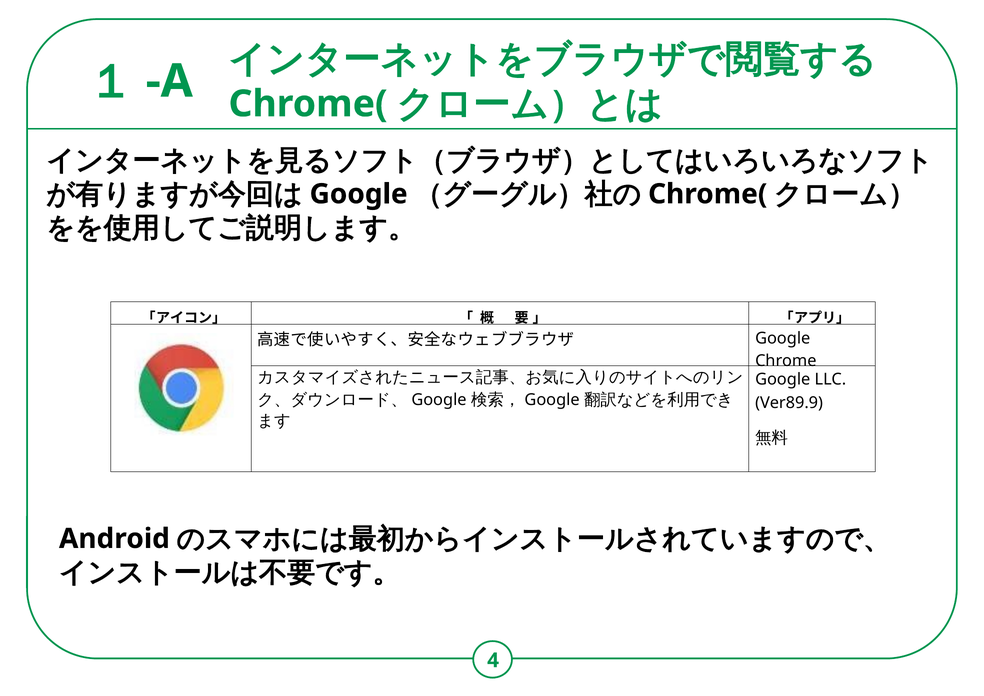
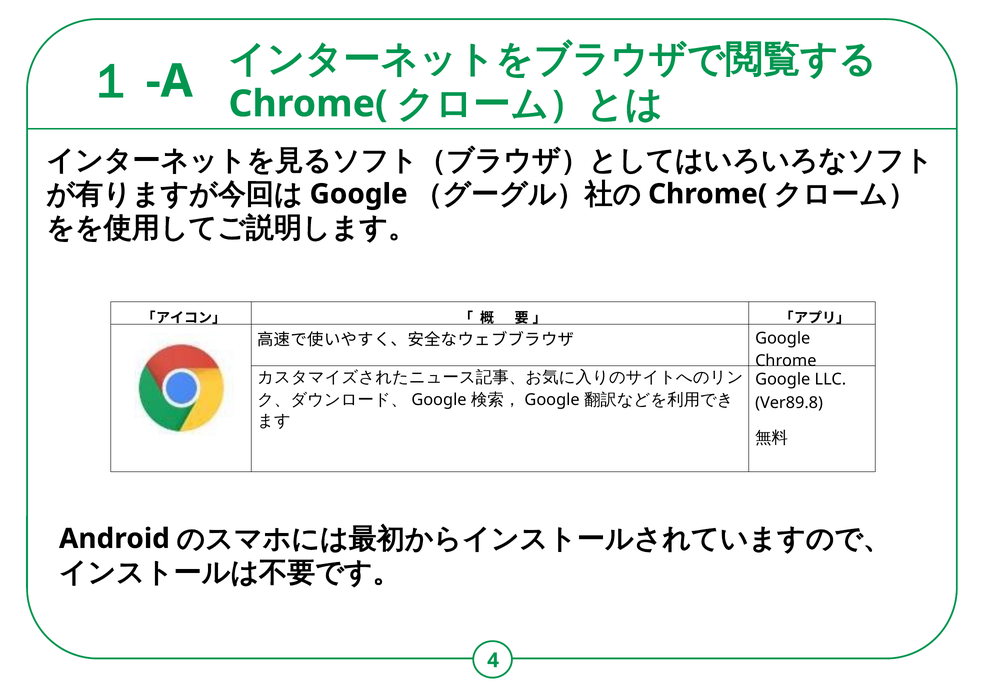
Ver89.9: Ver89.9 -> Ver89.8 (789, 403)
